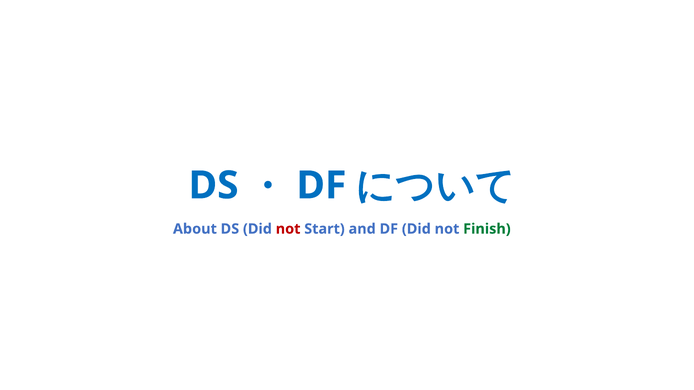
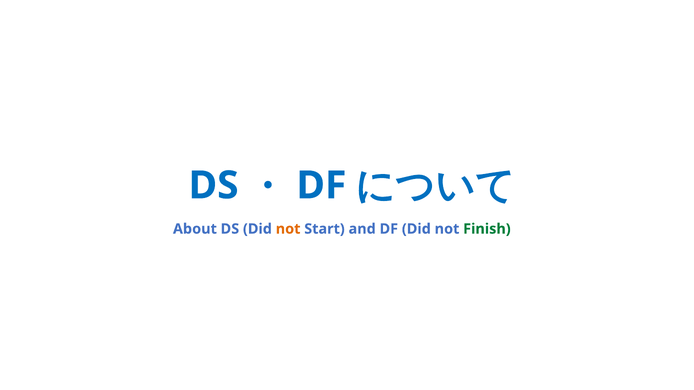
not colour: red -> orange (288, 229)
